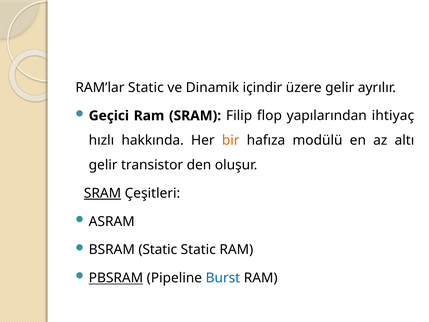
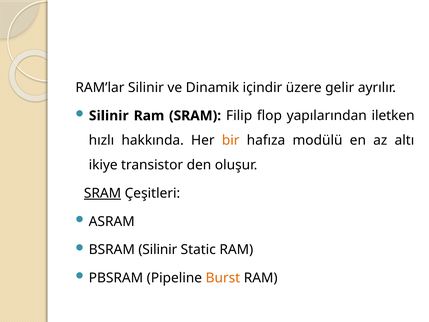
RAM’lar Static: Static -> Silinir (146, 87)
Geçici: Geçici -> Silinir (109, 116)
ihtiyaç: ihtiyaç -> iletken (393, 116)
gelir: gelir -> ikiye (103, 165)
BSRAM Static: Static -> Silinir (158, 250)
PBSRAM underline: present -> none (116, 278)
Burst colour: blue -> orange (223, 278)
